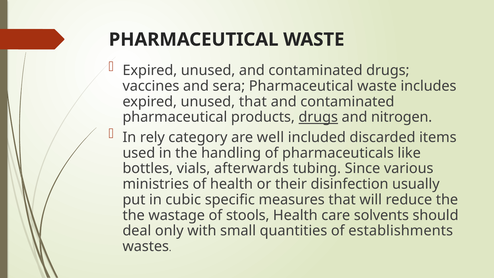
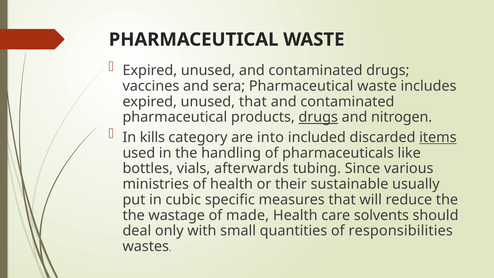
rely: rely -> kills (152, 137)
well: well -> into (270, 137)
items underline: none -> present (438, 137)
disinfection: disinfection -> sustainable (350, 184)
stools: stools -> made (248, 215)
establishments: establishments -> responsibilities (401, 231)
